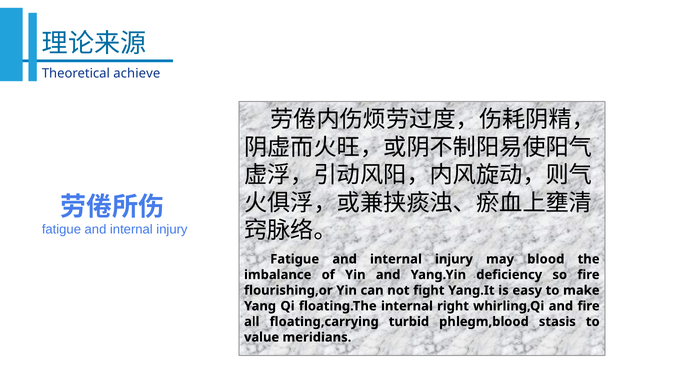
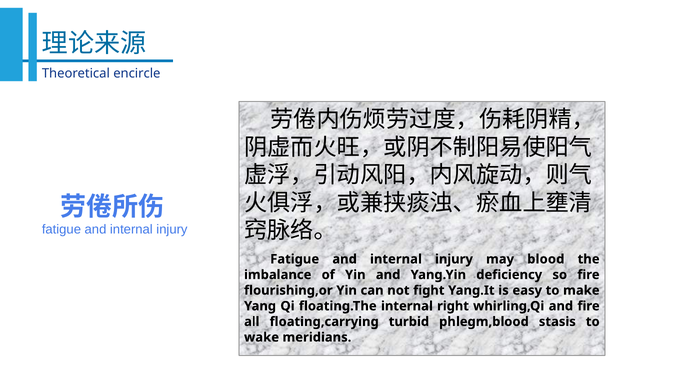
achieve: achieve -> encircle (137, 74)
value: value -> wake (262, 338)
